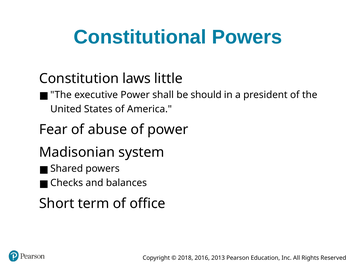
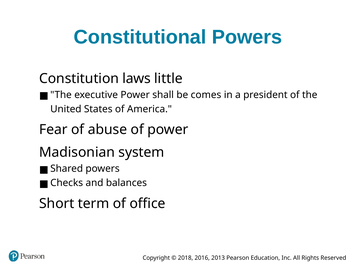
should: should -> comes (206, 95)
